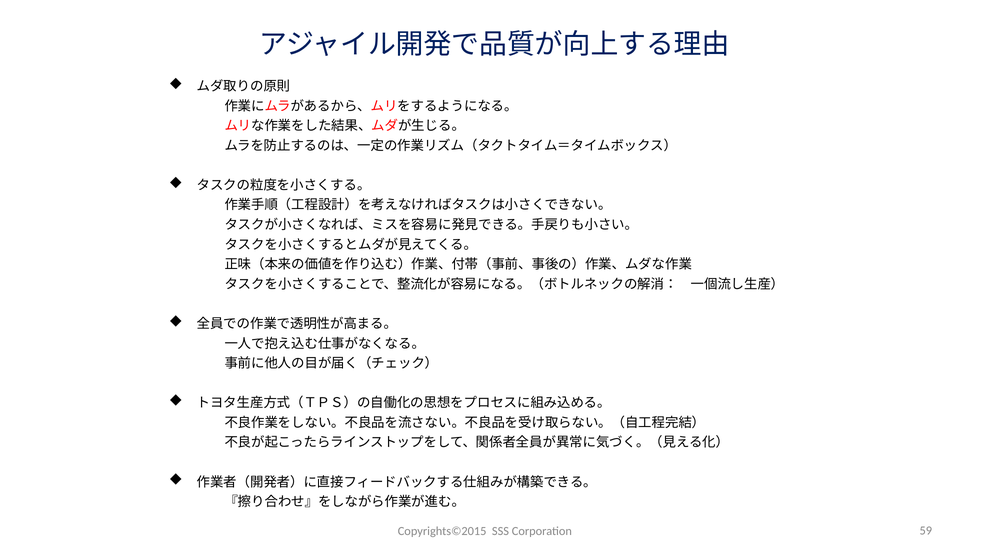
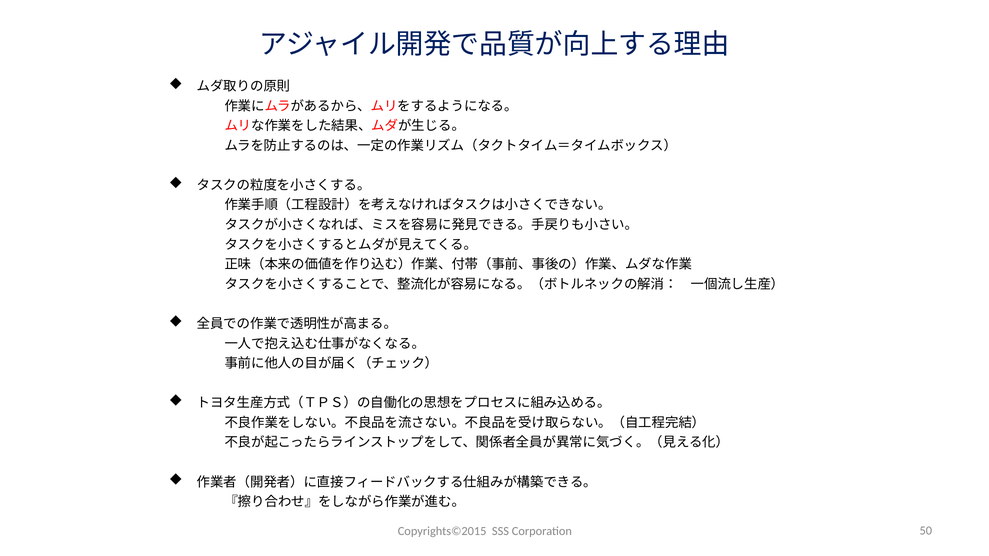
59: 59 -> 50 (926, 531)
